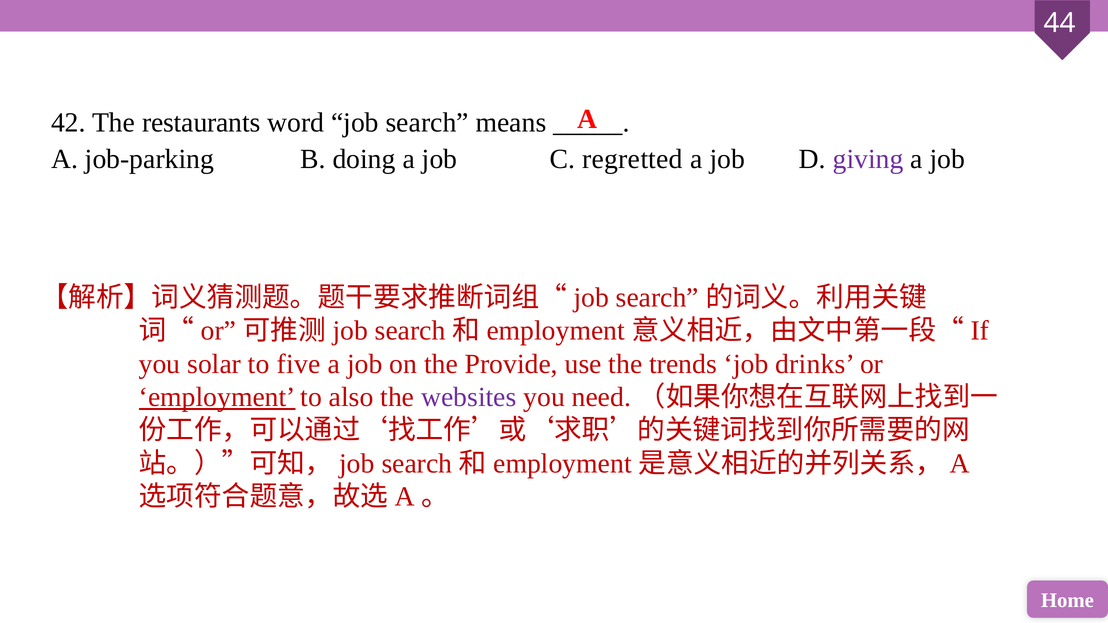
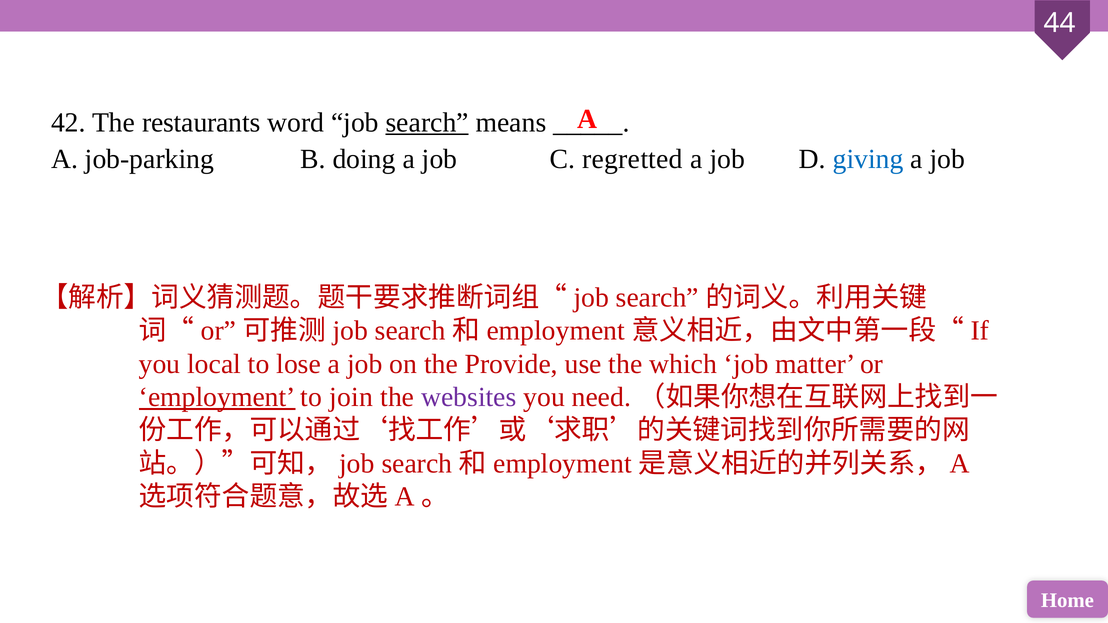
search underline: none -> present (427, 122)
giving colour: purple -> blue (868, 159)
solar: solar -> local (214, 364)
five: five -> lose (299, 364)
trends: trends -> which (683, 364)
drinks: drinks -> matter (815, 364)
also: also -> join (351, 397)
